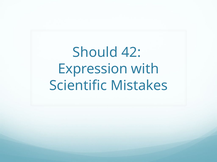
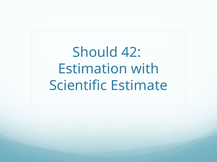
Expression: Expression -> Estimation (93, 69)
Mistakes: Mistakes -> Estimate (139, 86)
